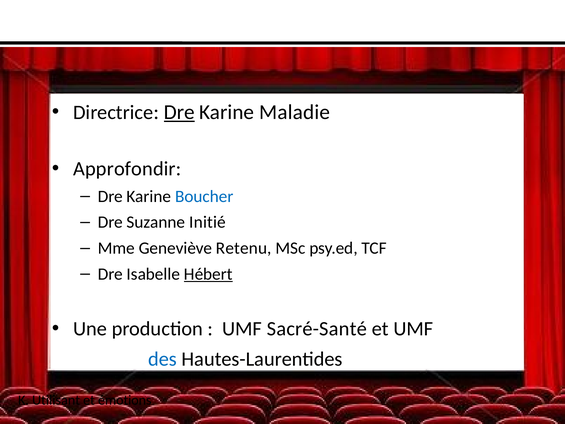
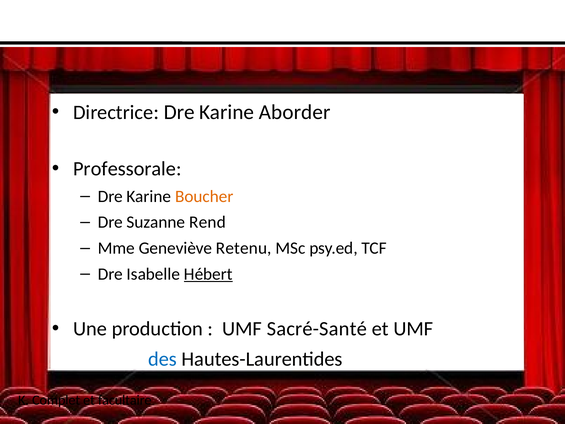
Dre underline: present -> none (179, 112)
Maladie: Maladie -> Aborder (295, 112)
Approfondir: Approfondir -> Professorale (127, 169)
Boucher colour: blue -> orange (204, 196)
Initié: Initié -> Rend (208, 222)
Utilisant: Utilisant -> Complet (56, 400)
émotions: émotions -> facultaire (125, 400)
